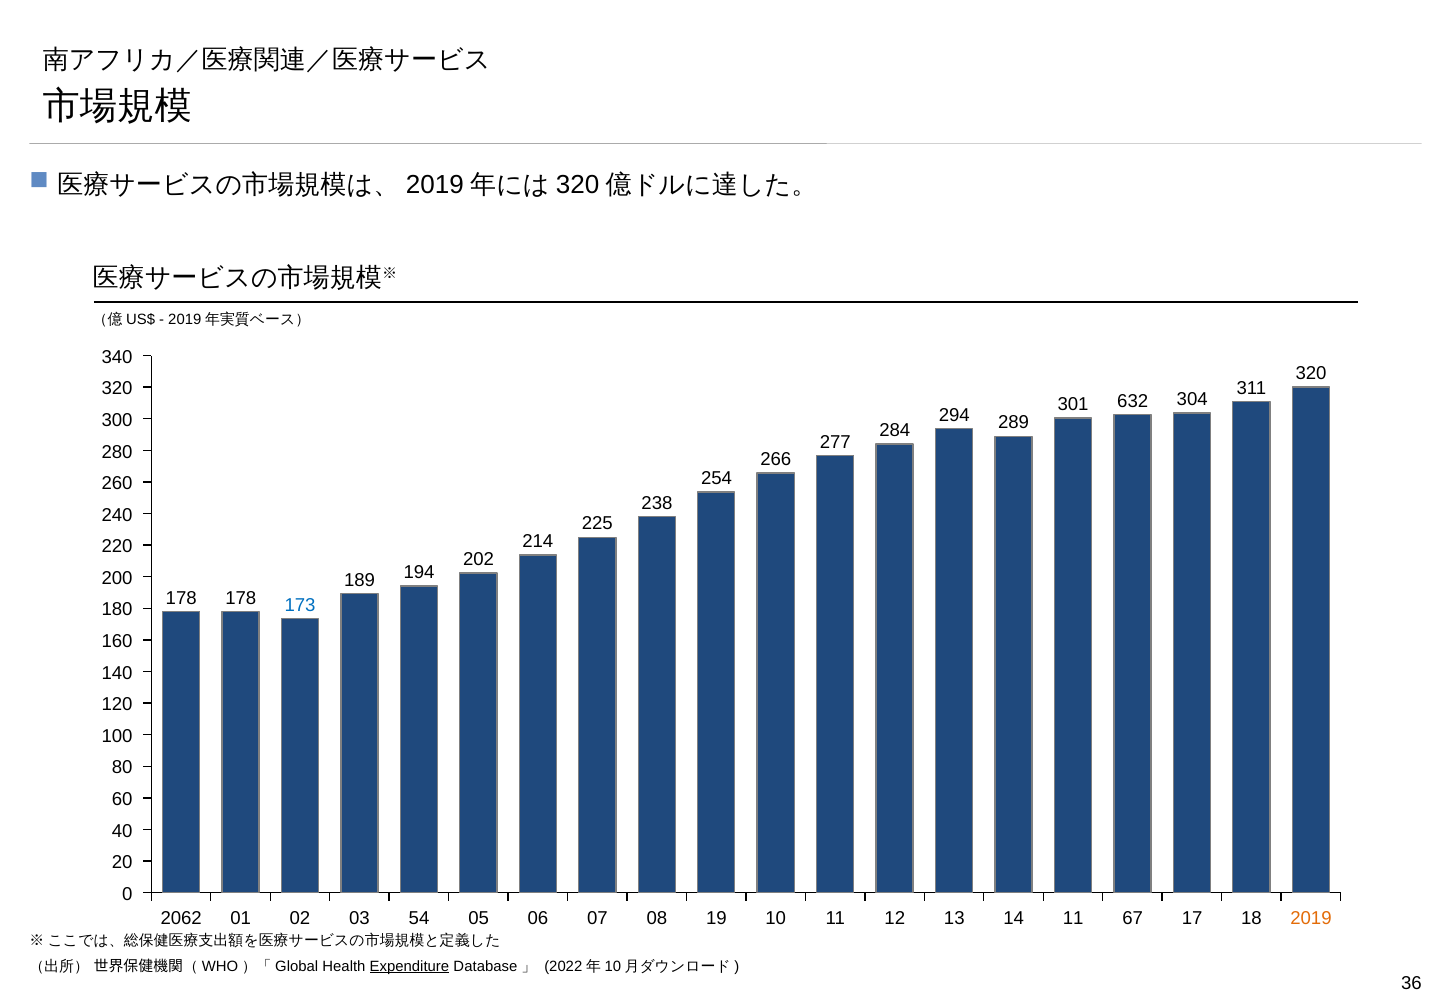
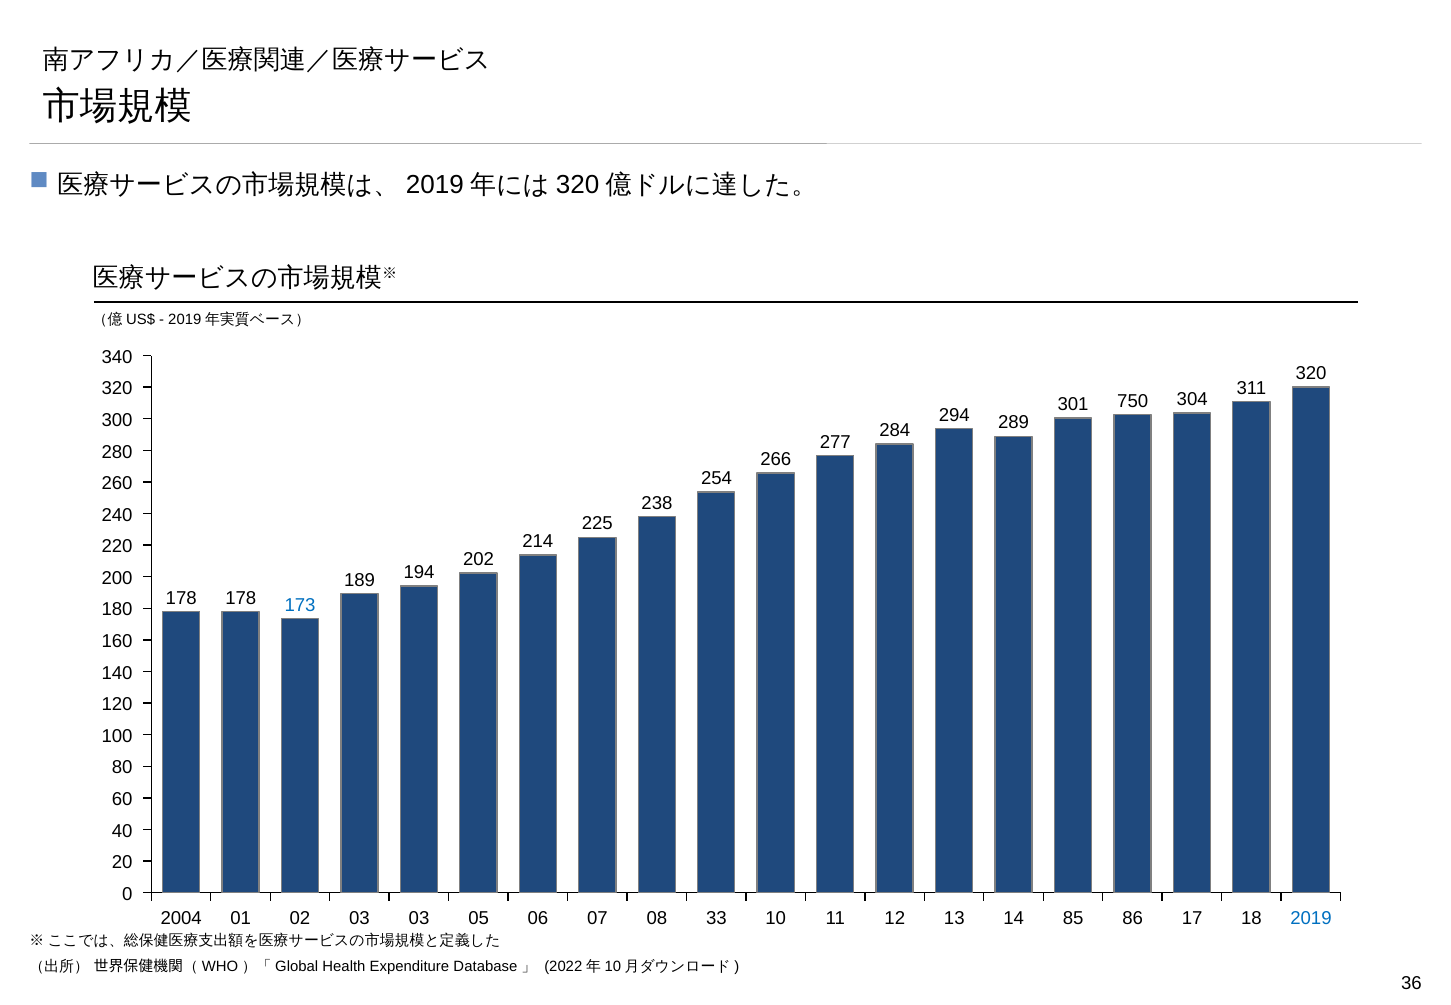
632: 632 -> 750 (1133, 401)
2062: 2062 -> 2004 (181, 917)
02 54: 54 -> 03 (419, 917)
19: 19 -> 33 (716, 917)
03 11: 11 -> 85 (1073, 917)
67: 67 -> 86 (1133, 917)
2019 colour: orange -> blue (1311, 917)
Expenditure underline: present -> none (409, 966)
